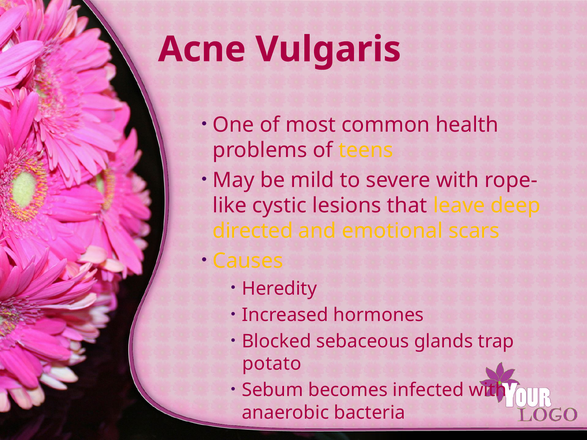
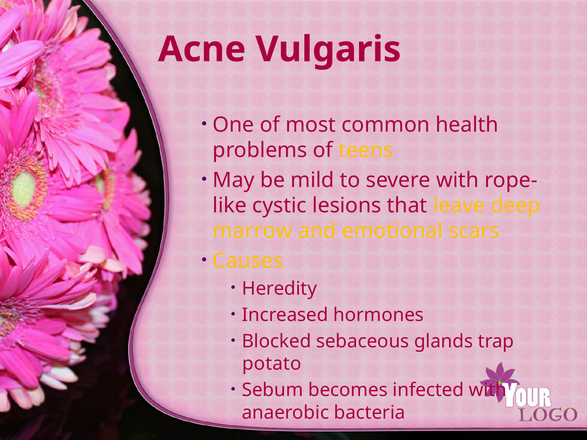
directed: directed -> marrow (253, 231)
